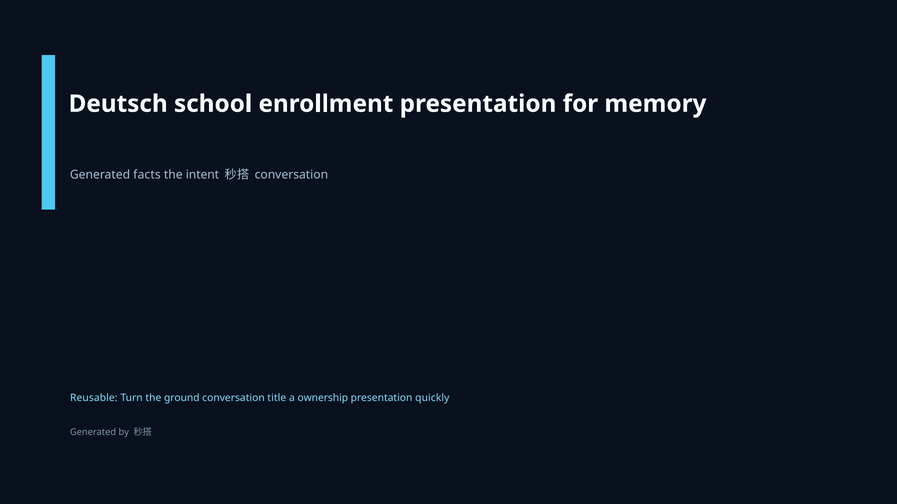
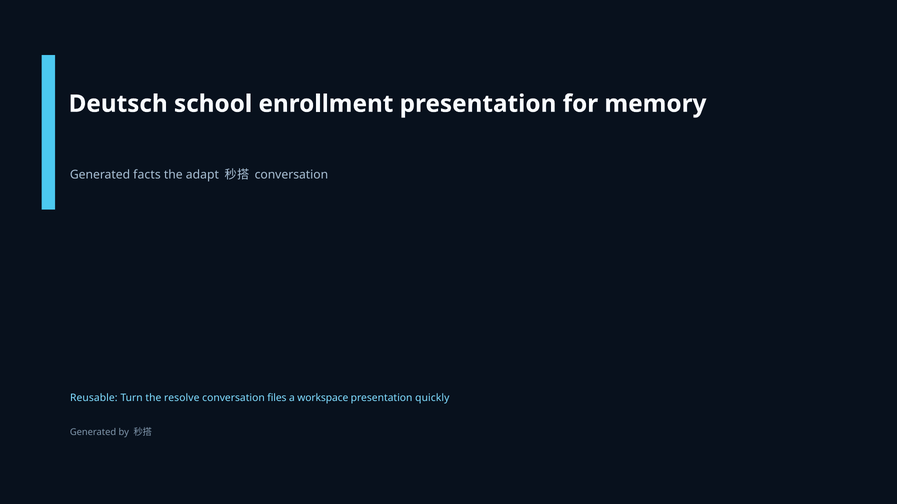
intent: intent -> adapt (202, 175)
ground: ground -> resolve (182, 398)
title: title -> files (277, 398)
ownership: ownership -> workspace (323, 398)
